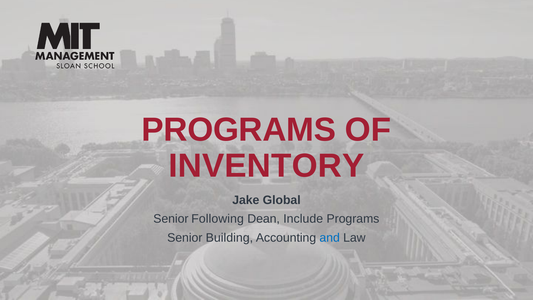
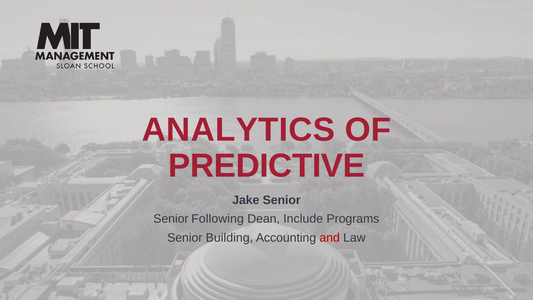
PROGRAMS: PROGRAMS -> ANALYTICS (238, 130)
INVENTORY: INVENTORY -> PREDICTIVE (267, 166)
Jake Global: Global -> Senior (282, 200)
and colour: blue -> red (330, 238)
